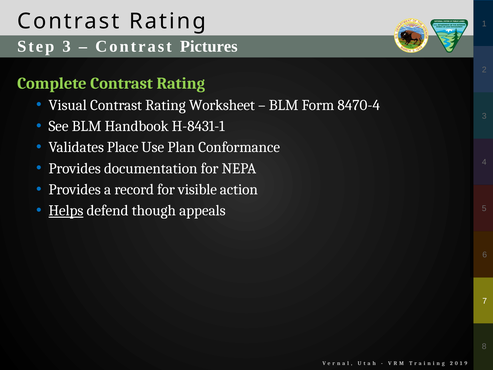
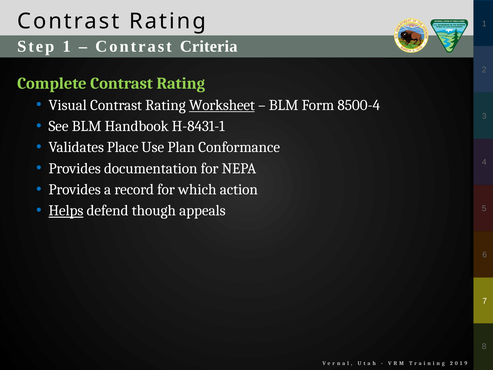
Step 3: 3 -> 1 (67, 46)
Pictures: Pictures -> Criteria (209, 46)
Worksheet underline: none -> present (222, 105)
8470-4: 8470-4 -> 8500-4 (359, 105)
visible: visible -> which (197, 189)
